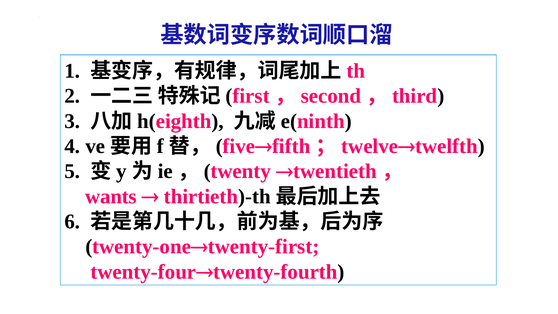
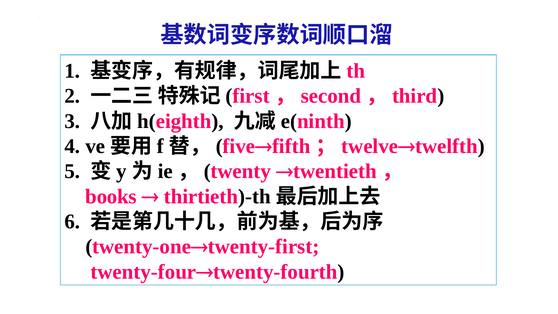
wants: wants -> books (111, 196)
